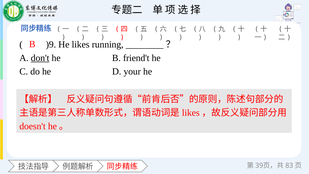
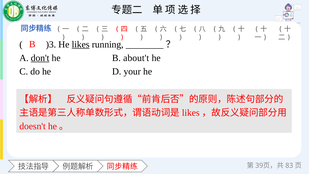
)9: )9 -> )3 (51, 44)
likes underline: none -> present (81, 44)
friend't: friend't -> about't (136, 58)
